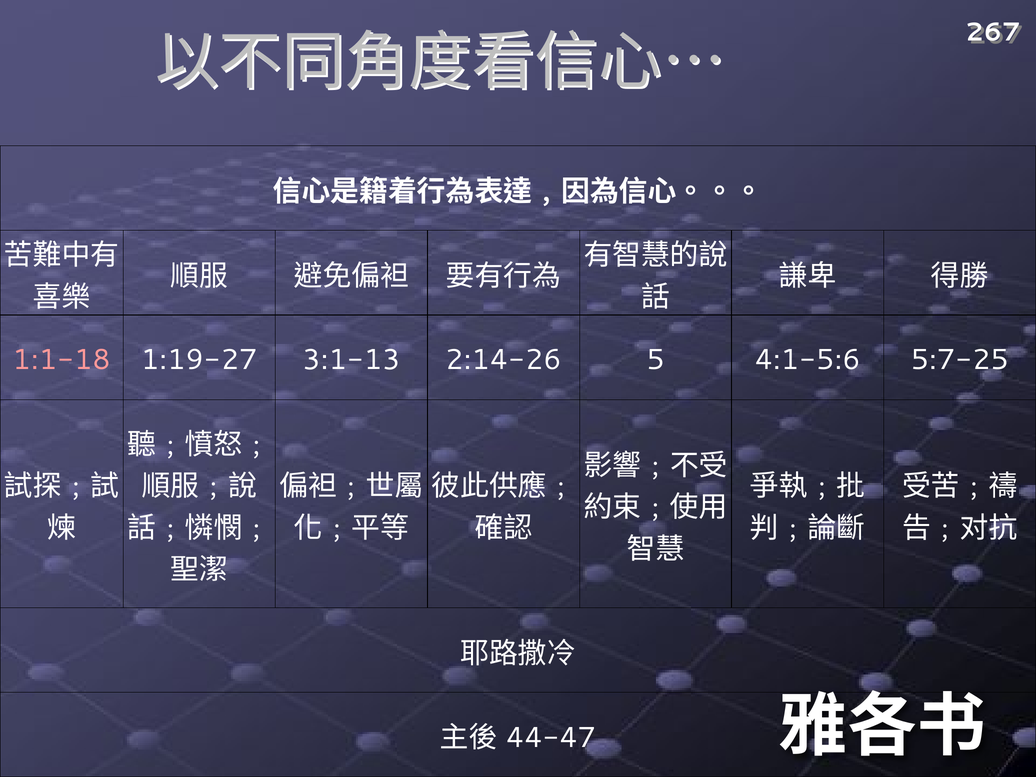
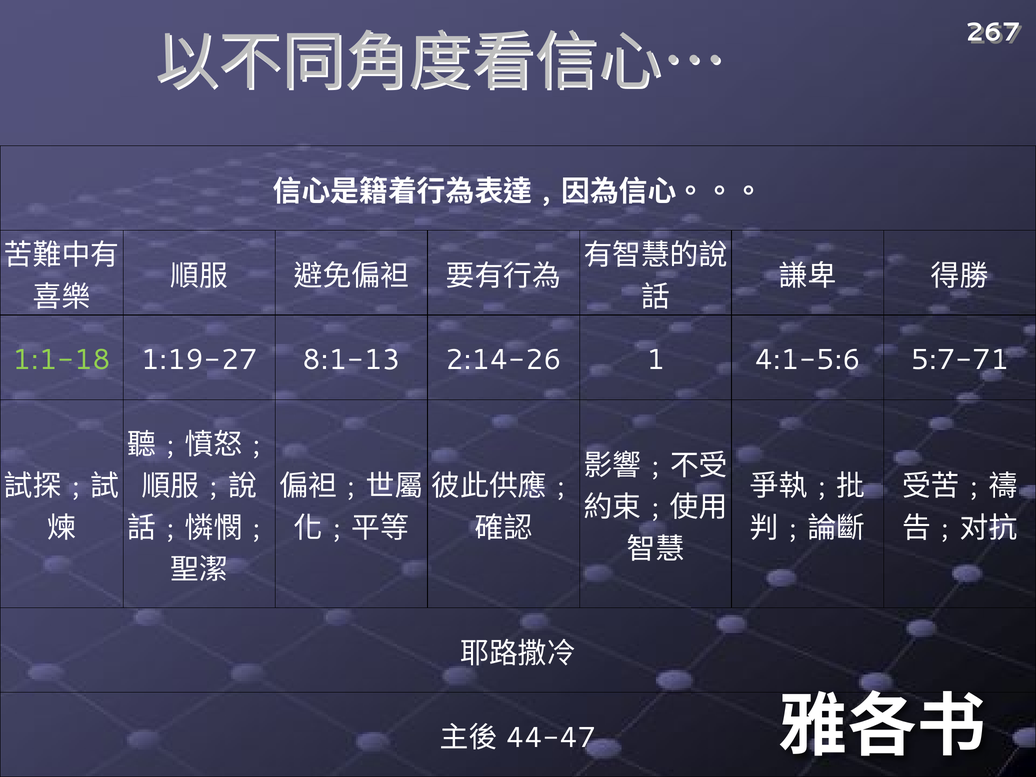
1:1-18 colour: pink -> light green (62, 360)
3:1-13: 3:1-13 -> 8:1-13 (351, 360)
5: 5 -> 1 (656, 360)
5:7-25: 5:7-25 -> 5:7-71 (960, 360)
